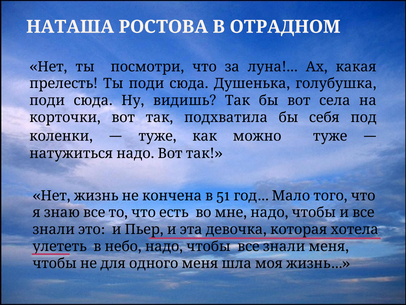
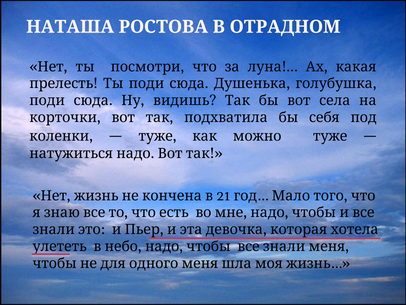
51: 51 -> 21 (223, 195)
